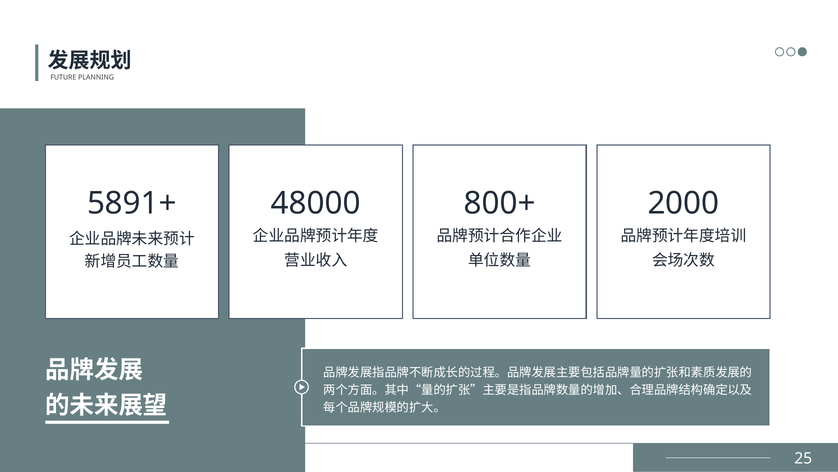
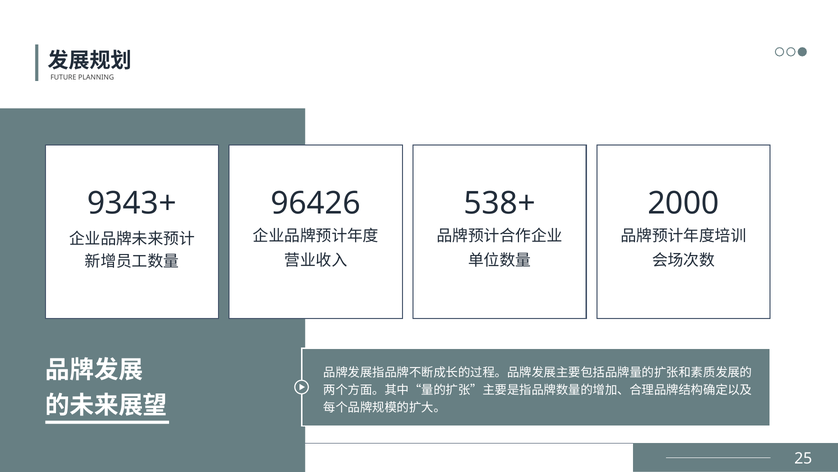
5891+: 5891+ -> 9343+ (132, 203)
48000: 48000 -> 96426 (316, 203)
800+: 800+ -> 538+ (500, 203)
